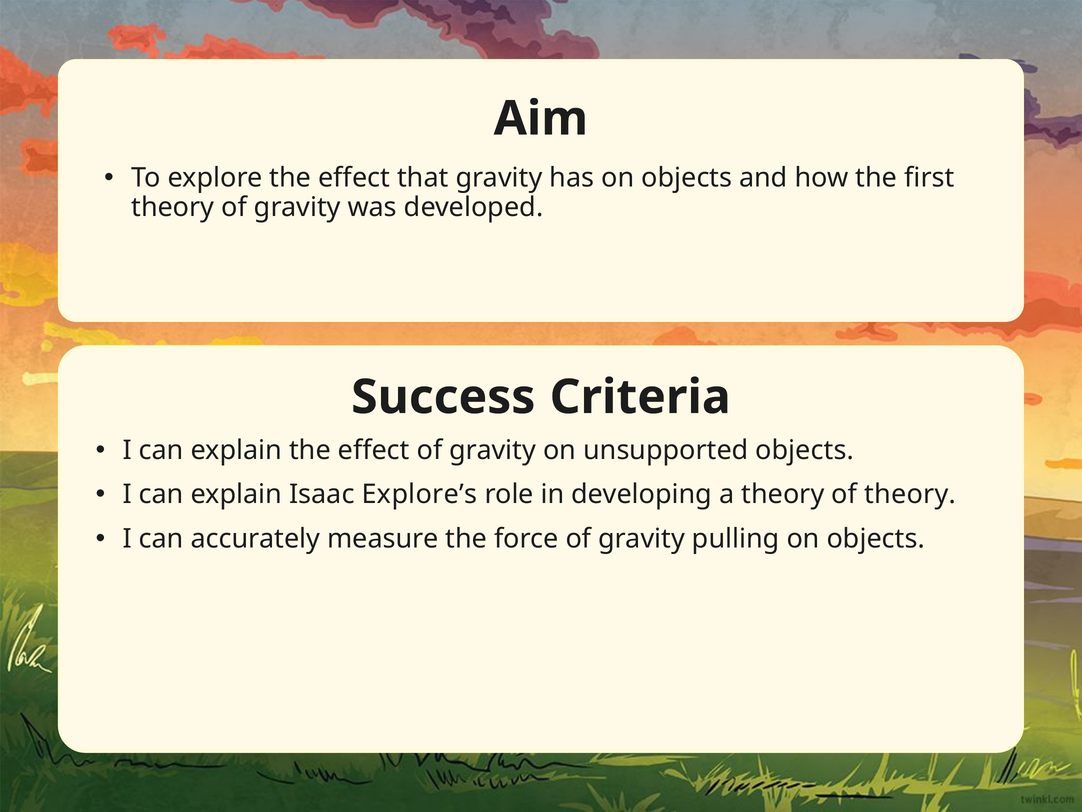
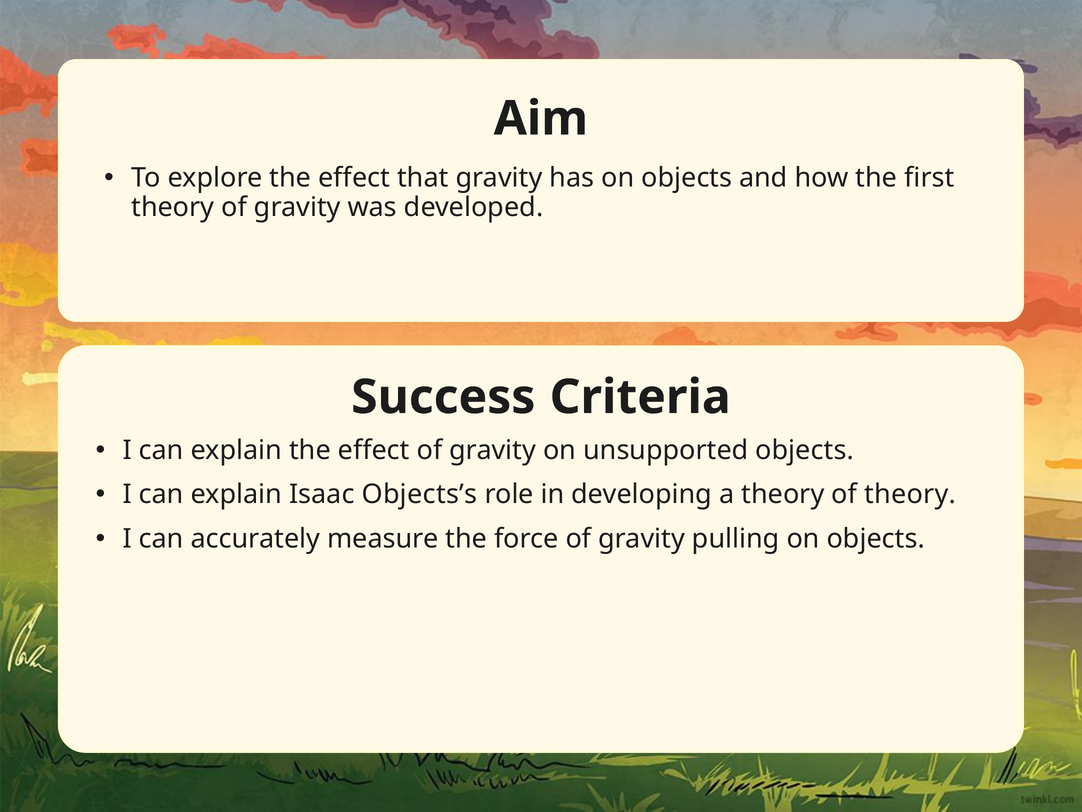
Explore’s: Explore’s -> Objects’s (419, 494)
